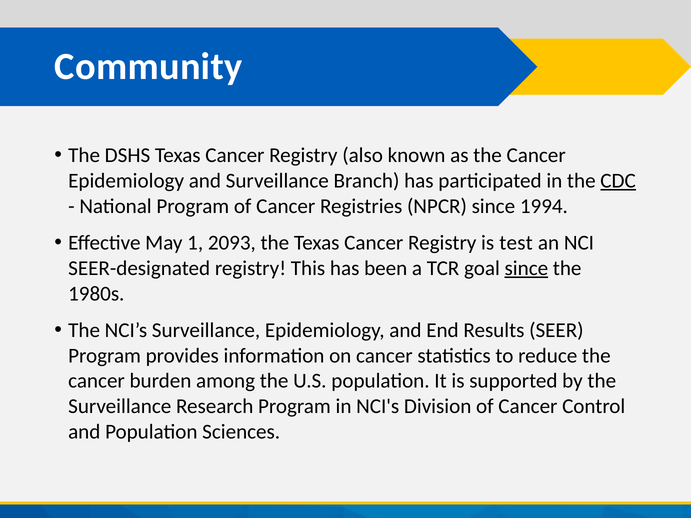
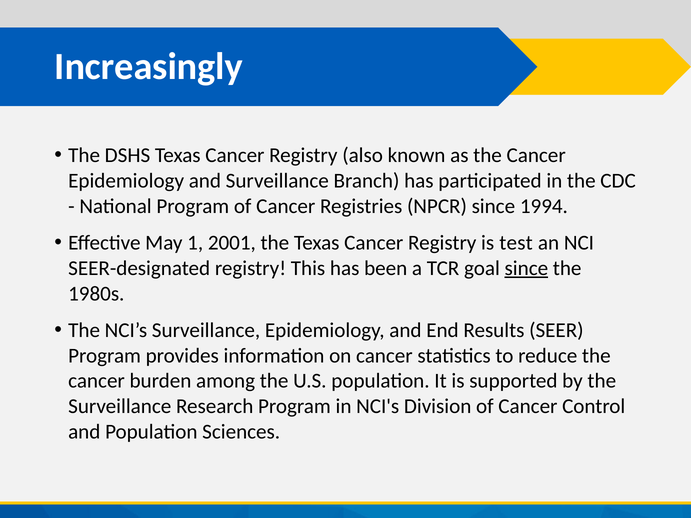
Community: Community -> Increasingly (149, 66)
CDC underline: present -> none (618, 181)
2093: 2093 -> 2001 (232, 243)
